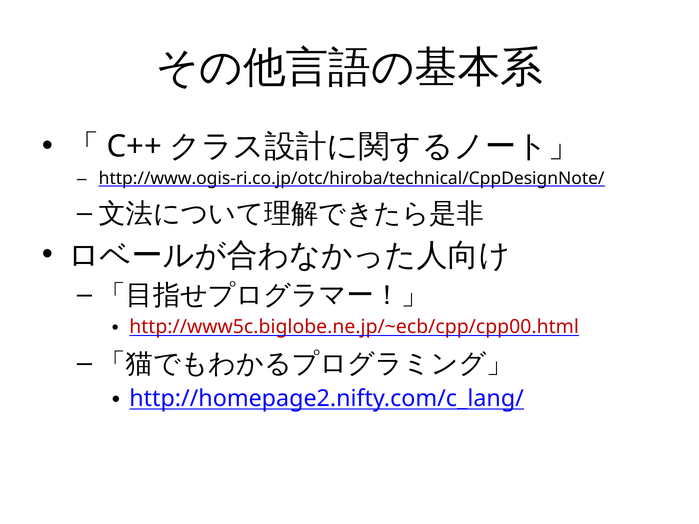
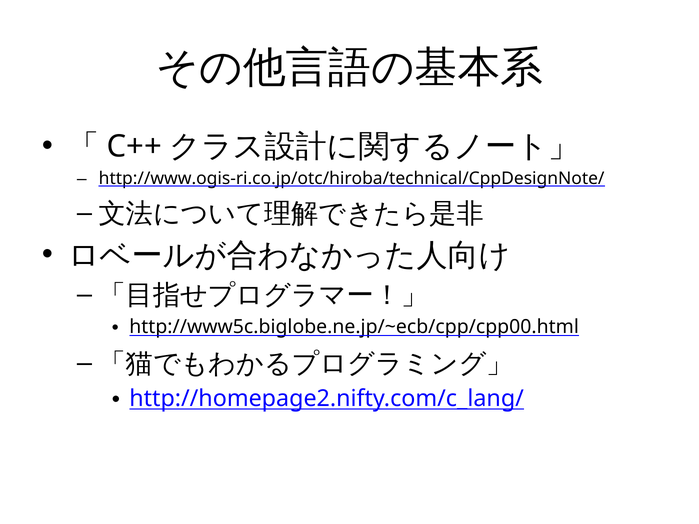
http://www5c.biglobe.ne.jp/~ecb/cpp/cpp00.html colour: red -> black (354, 327)
